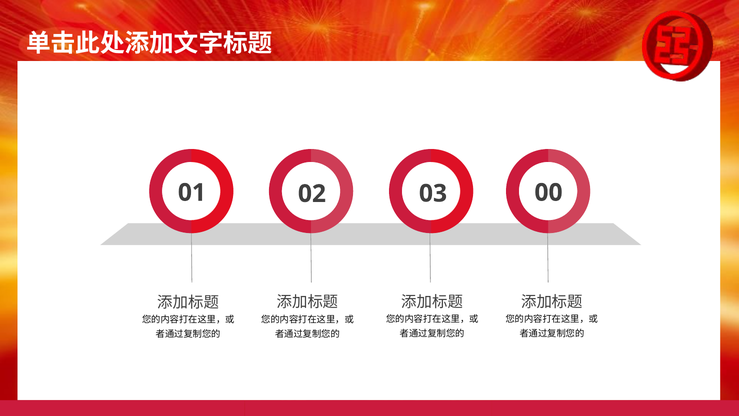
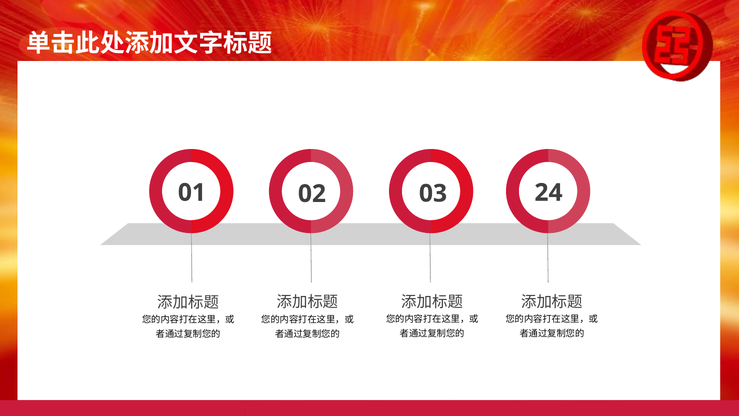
00: 00 -> 24 (549, 192)
